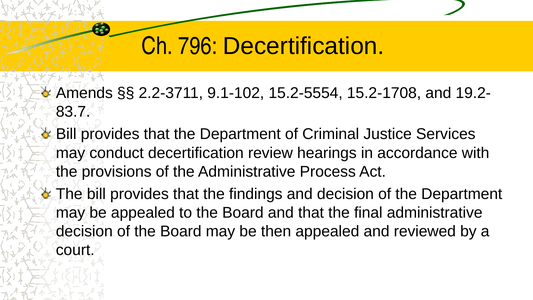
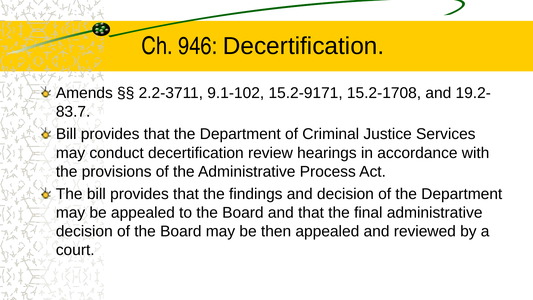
796: 796 -> 946 (198, 46)
15.2-5554: 15.2-5554 -> 15.2-9171 (306, 93)
